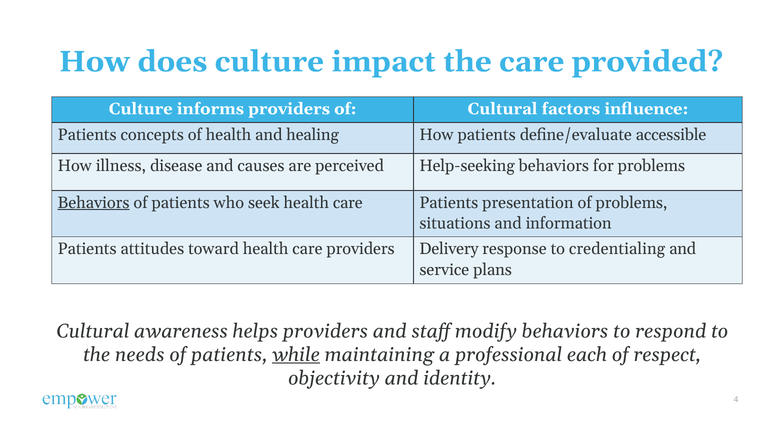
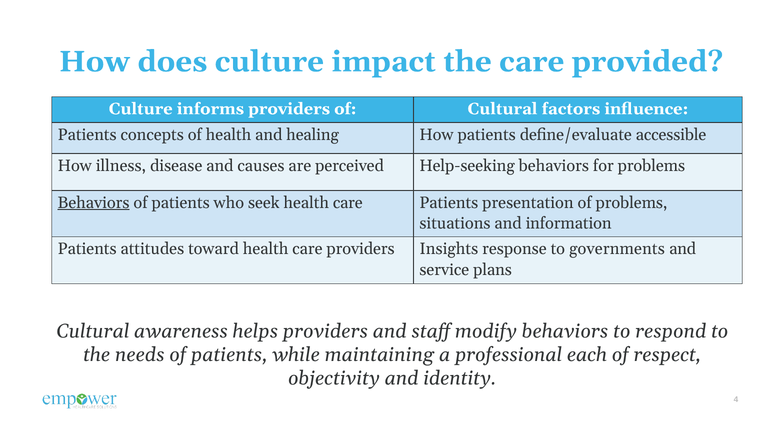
Delivery: Delivery -> Insights (449, 249)
credentialing: credentialing -> governments (617, 249)
while underline: present -> none (296, 355)
